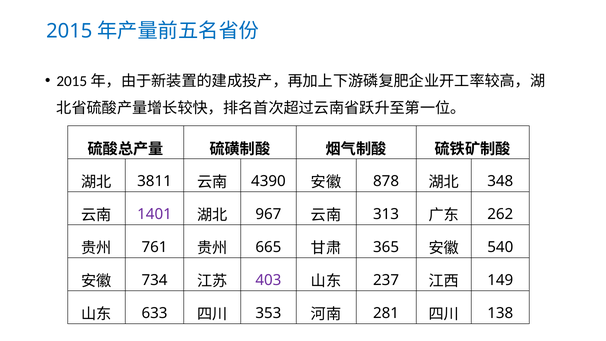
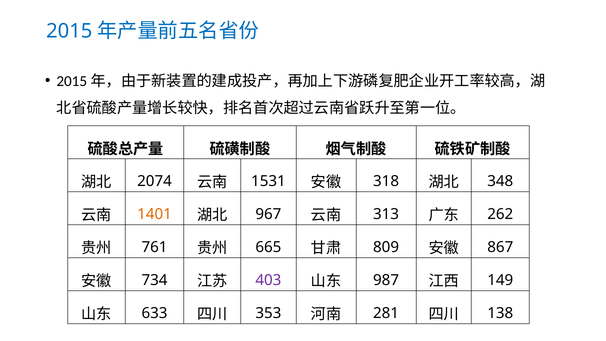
3811: 3811 -> 2074 (155, 181)
4390: 4390 -> 1531 (268, 181)
878: 878 -> 318 (386, 181)
1401 colour: purple -> orange (155, 214)
365: 365 -> 809 (386, 247)
540: 540 -> 867 (500, 247)
237: 237 -> 987 (386, 280)
